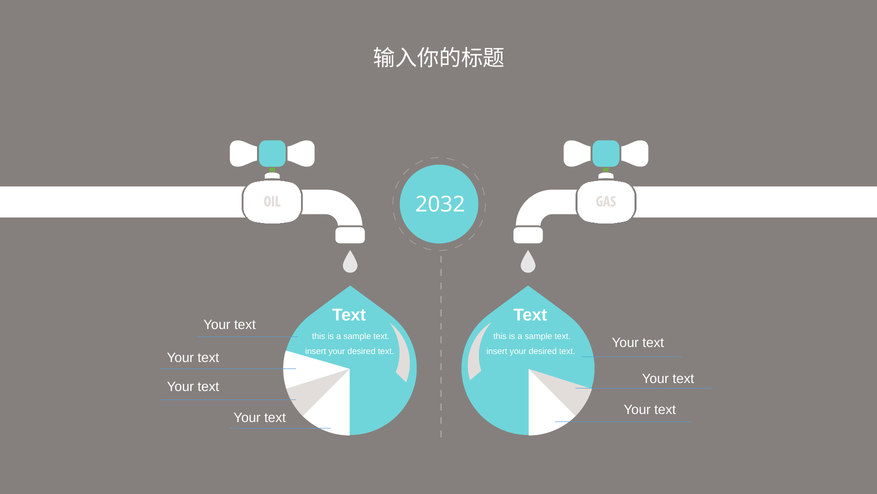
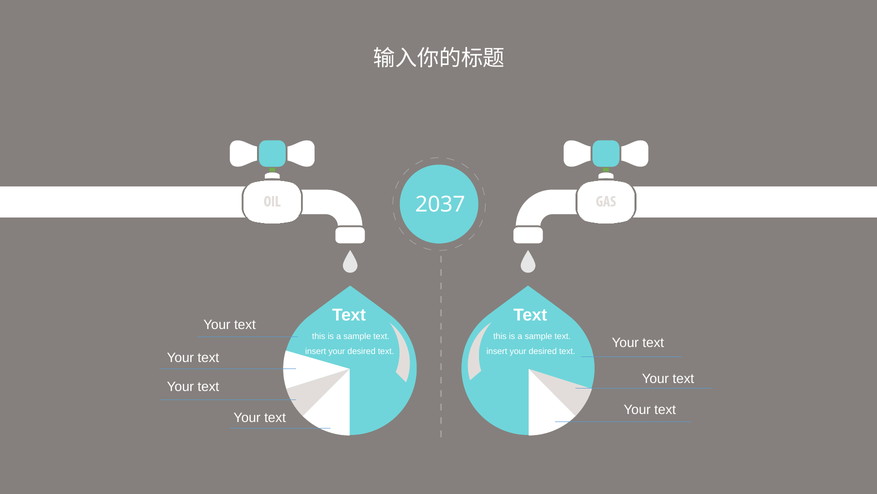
2032: 2032 -> 2037 (440, 204)
